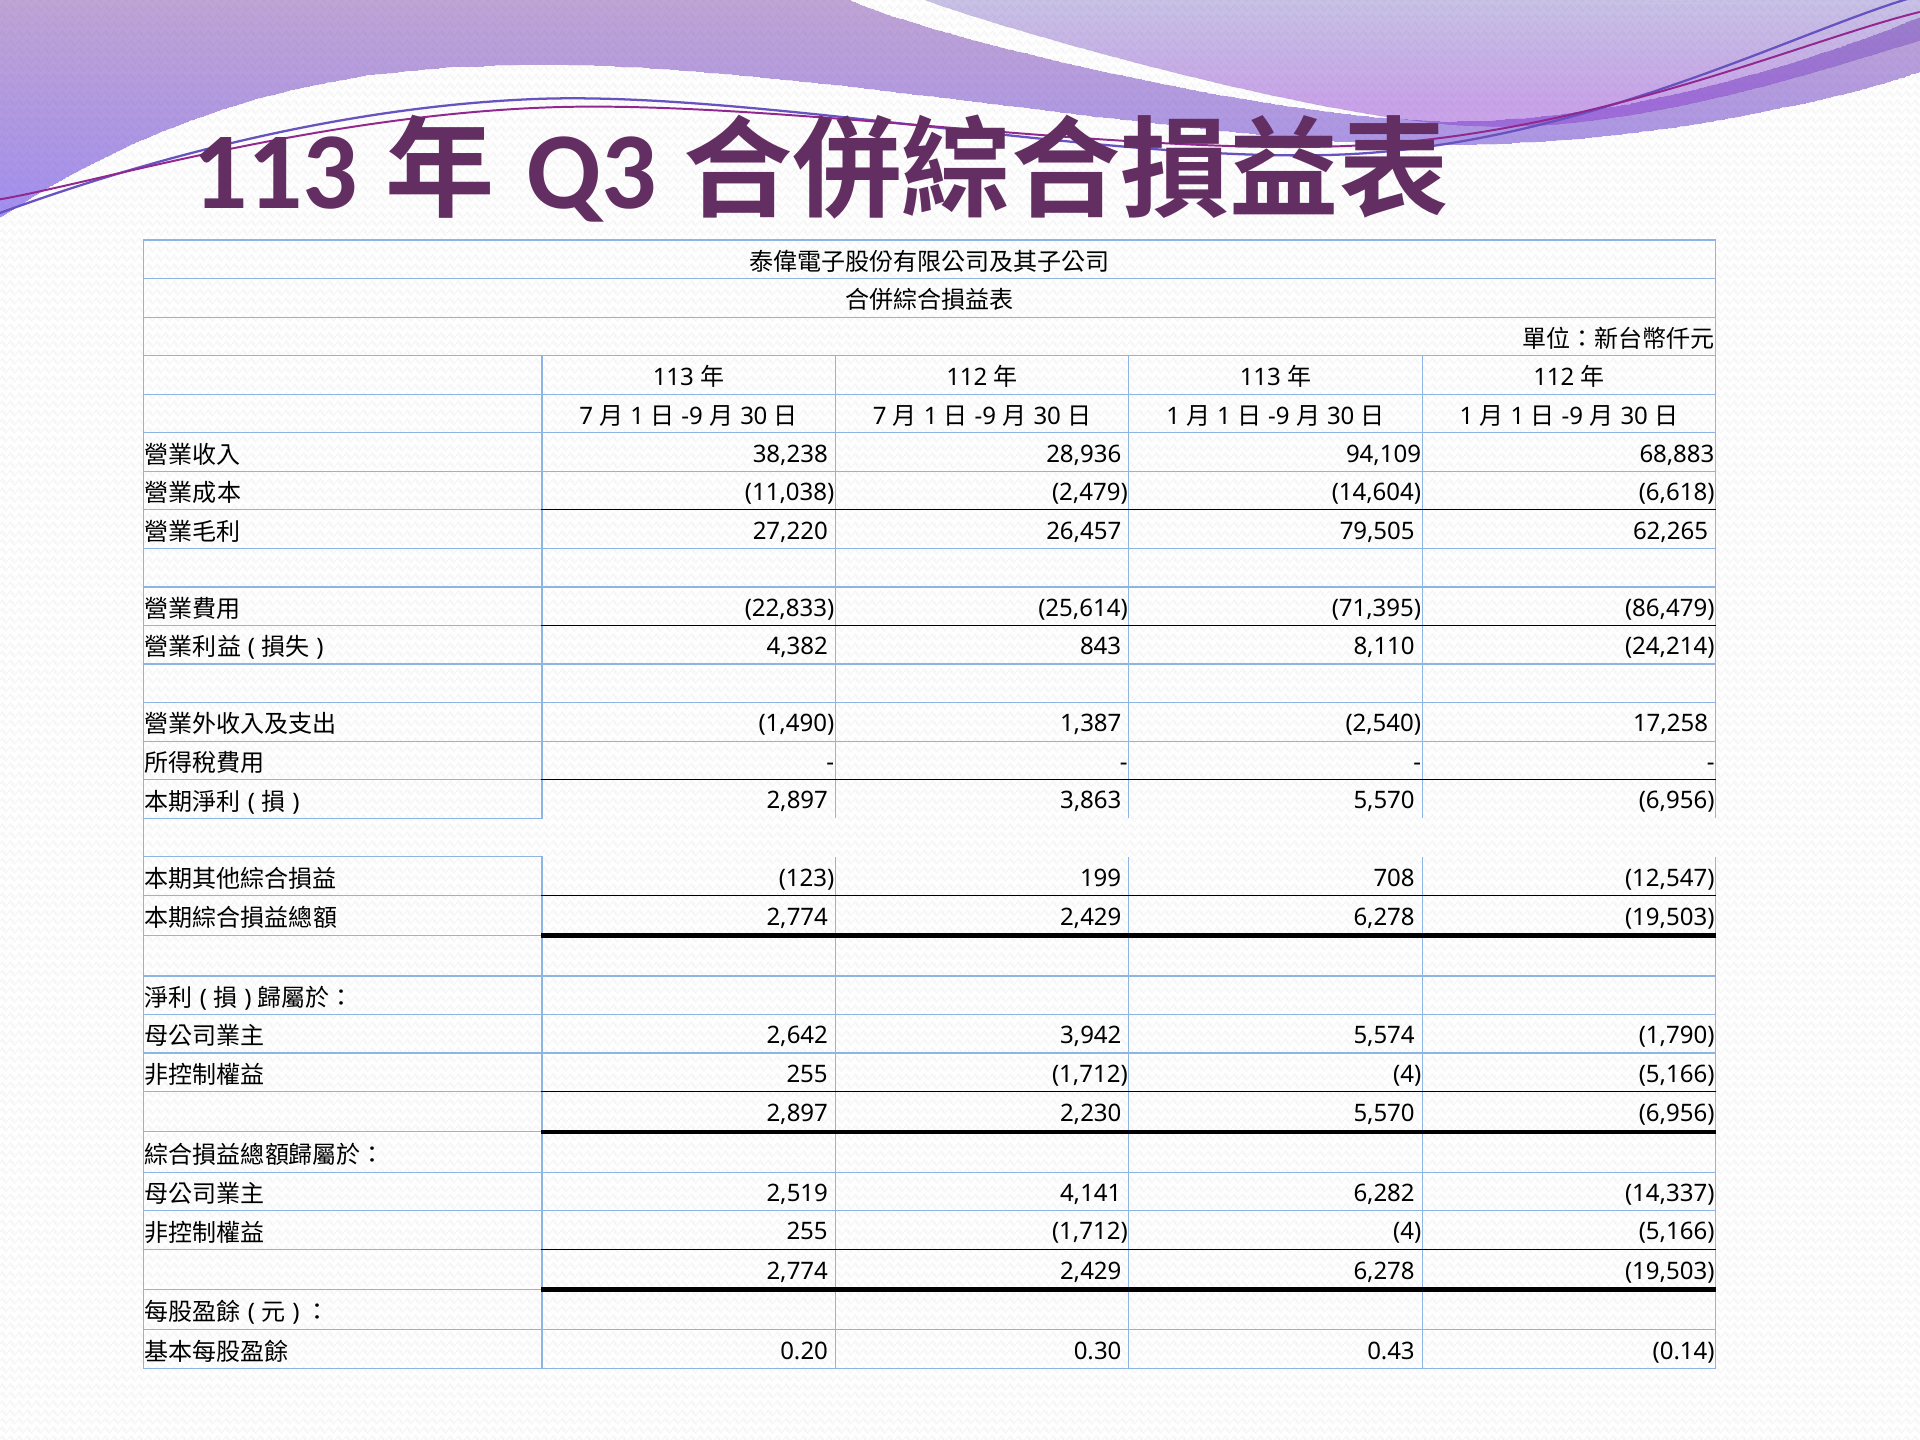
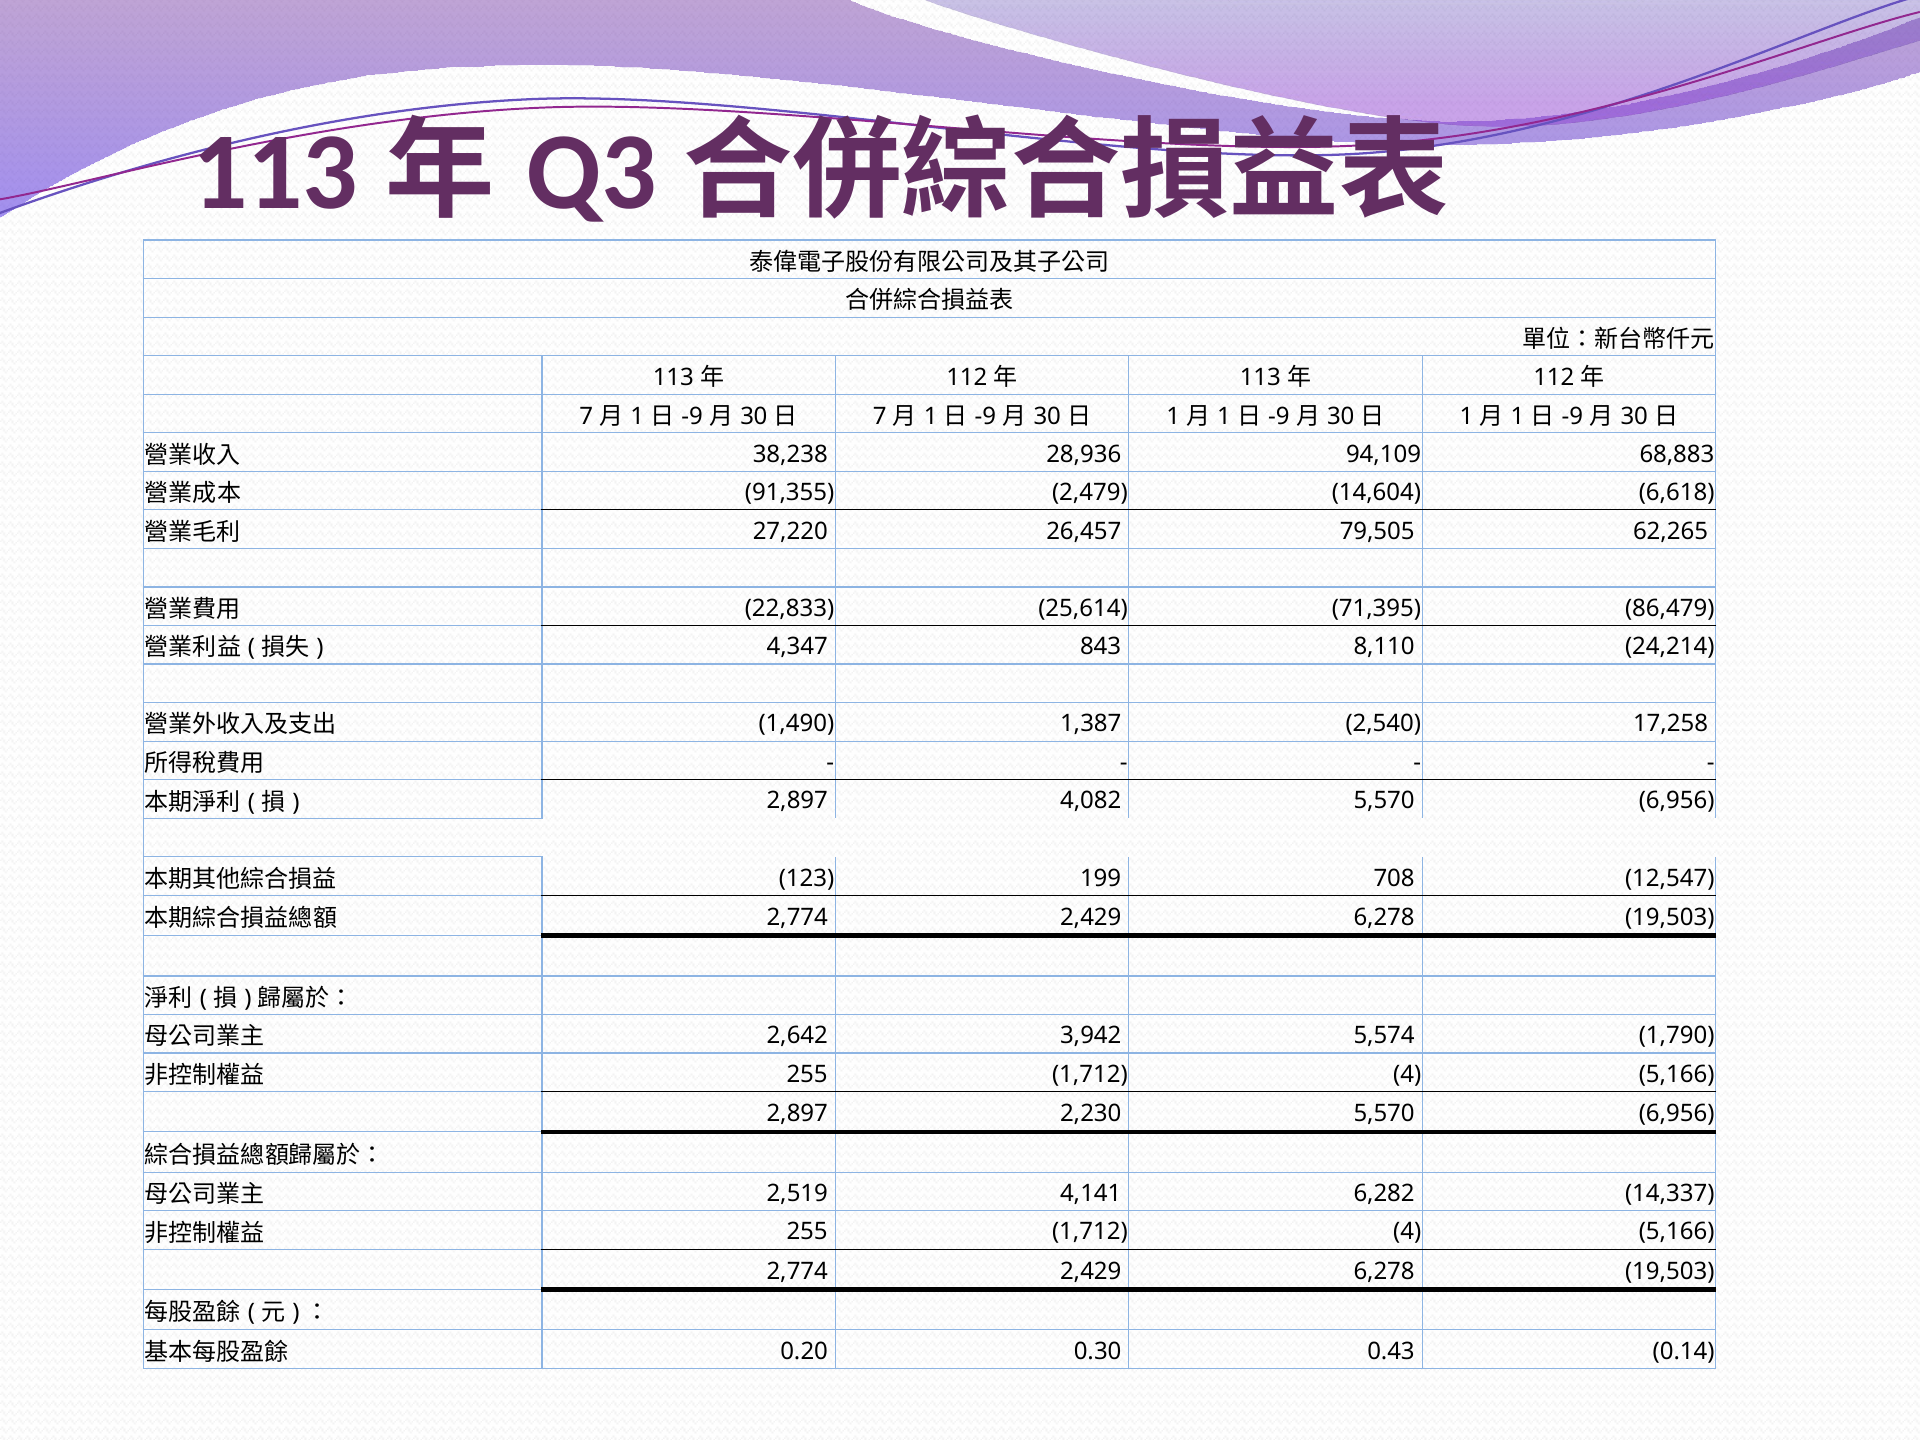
11,038: 11,038 -> 91,355 (790, 493)
4,382: 4,382 -> 4,347 (797, 647)
3,863: 3,863 -> 4,082 (1091, 801)
